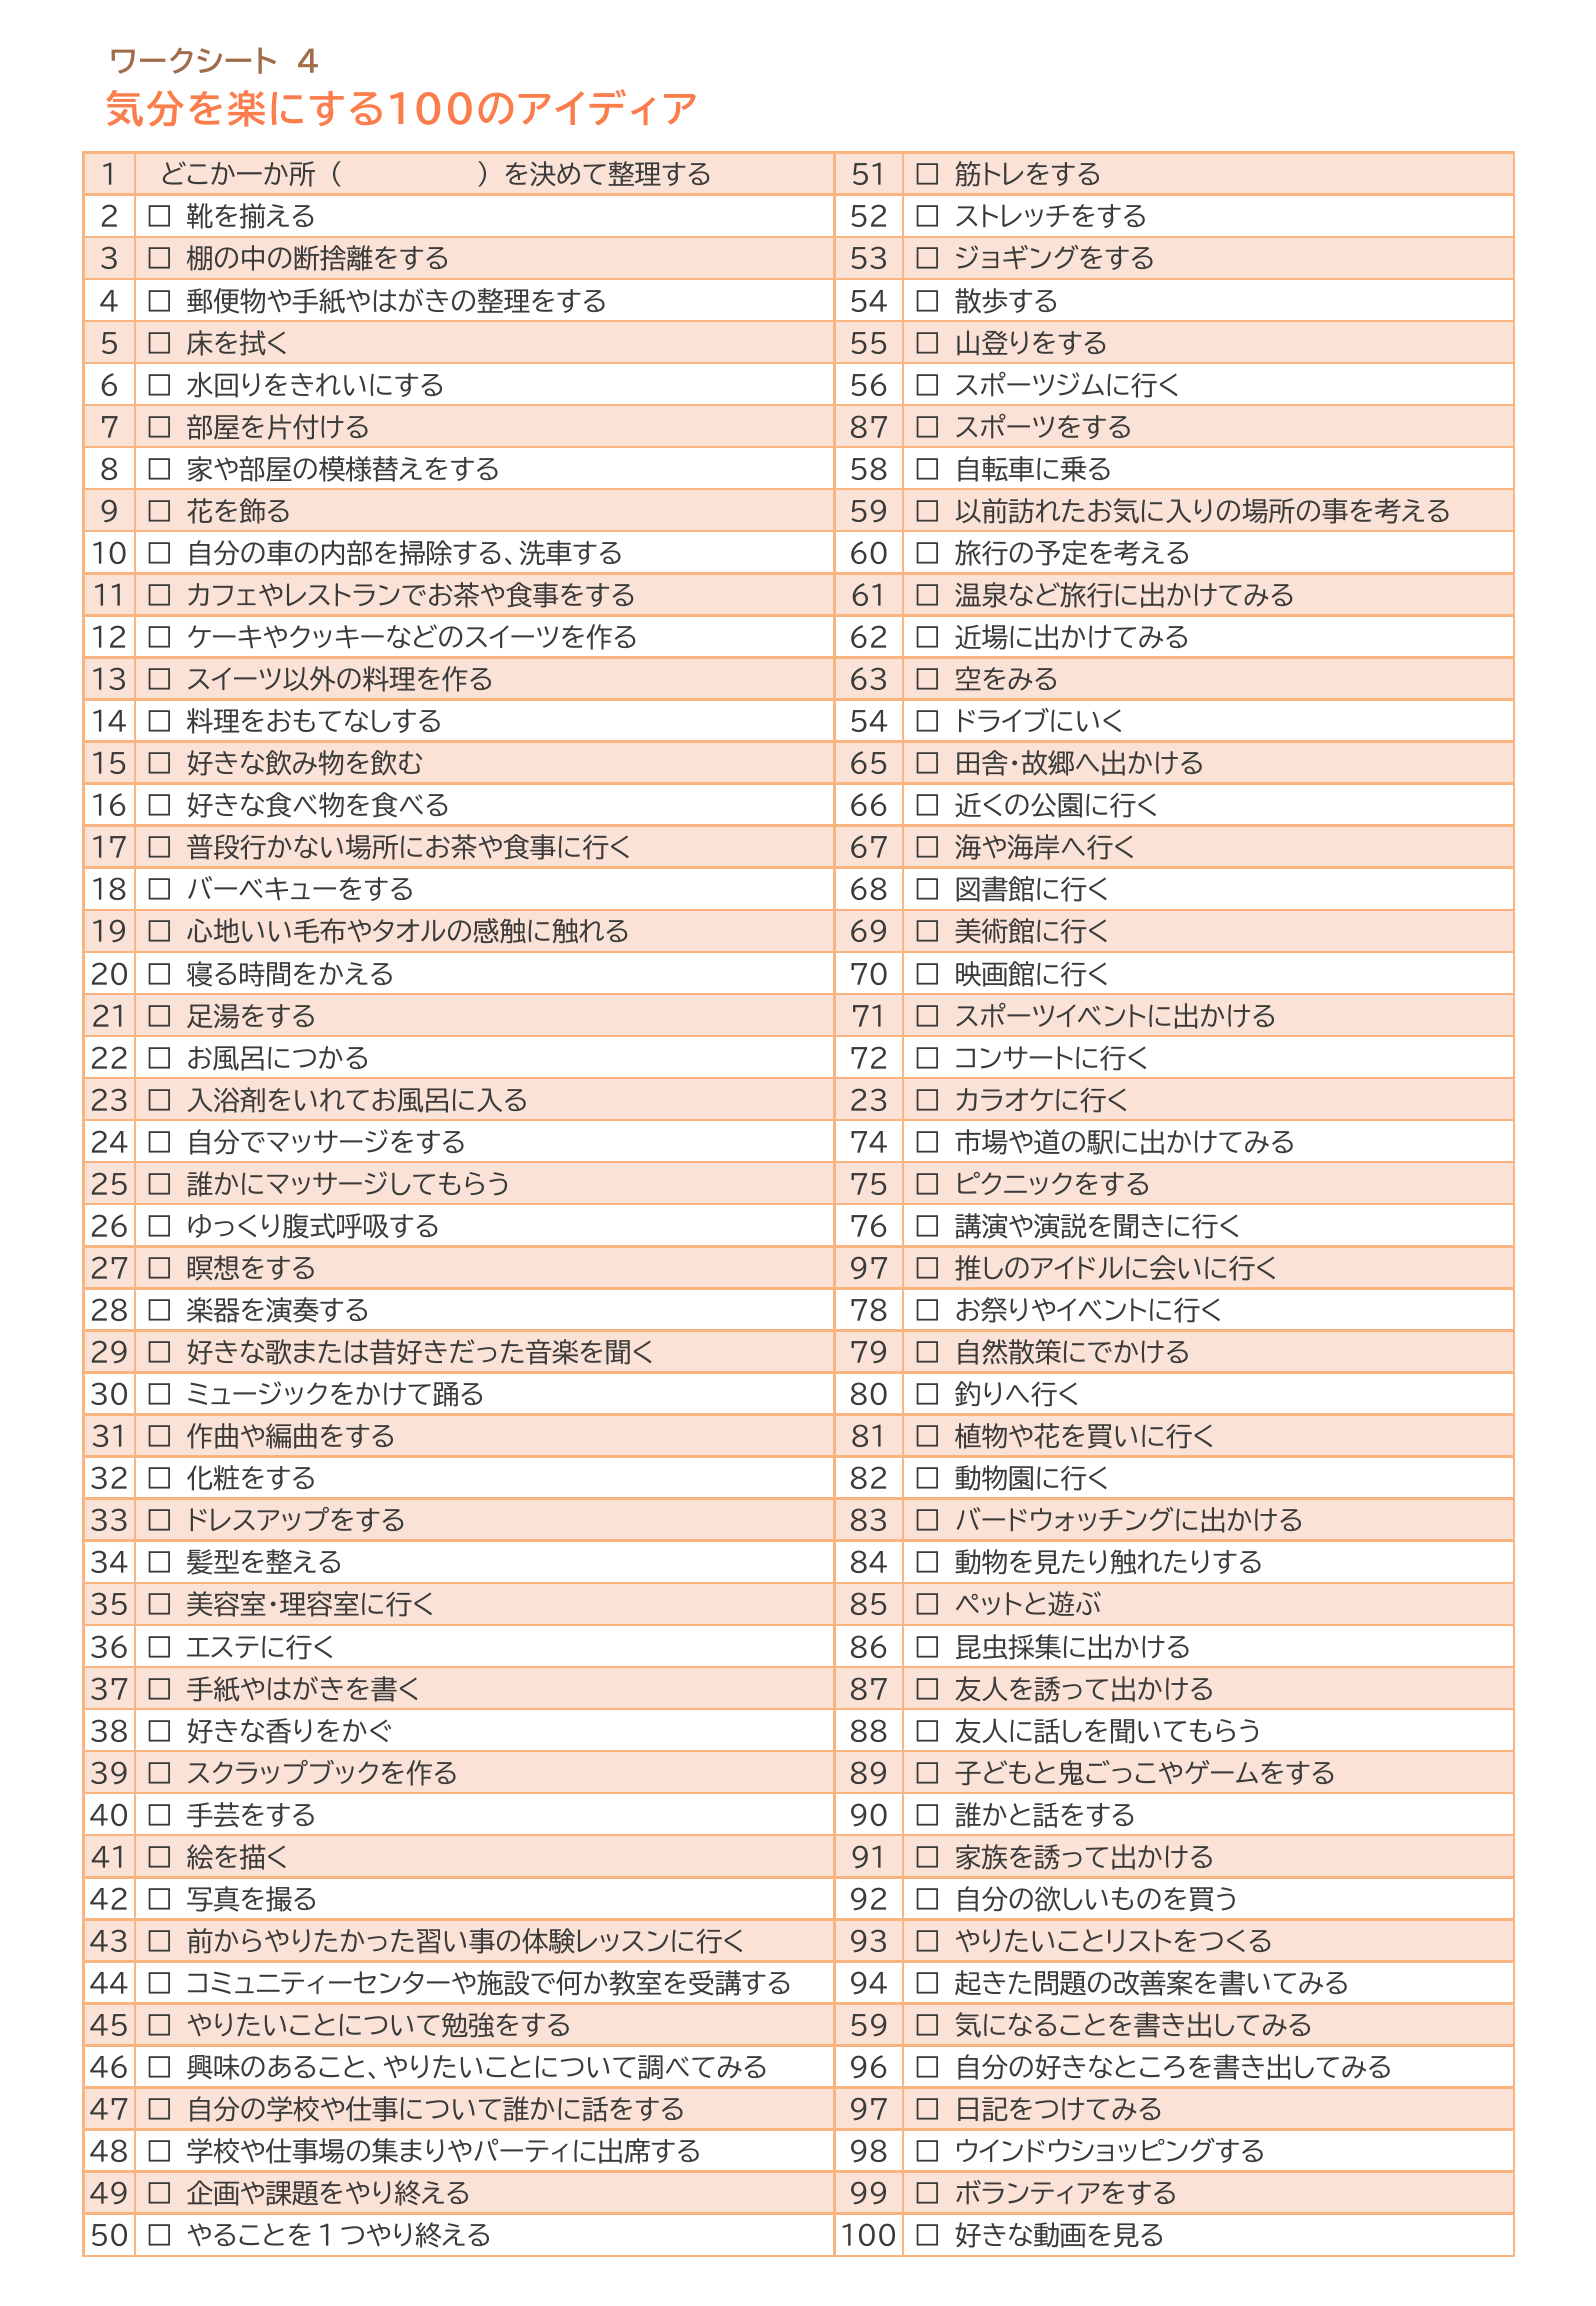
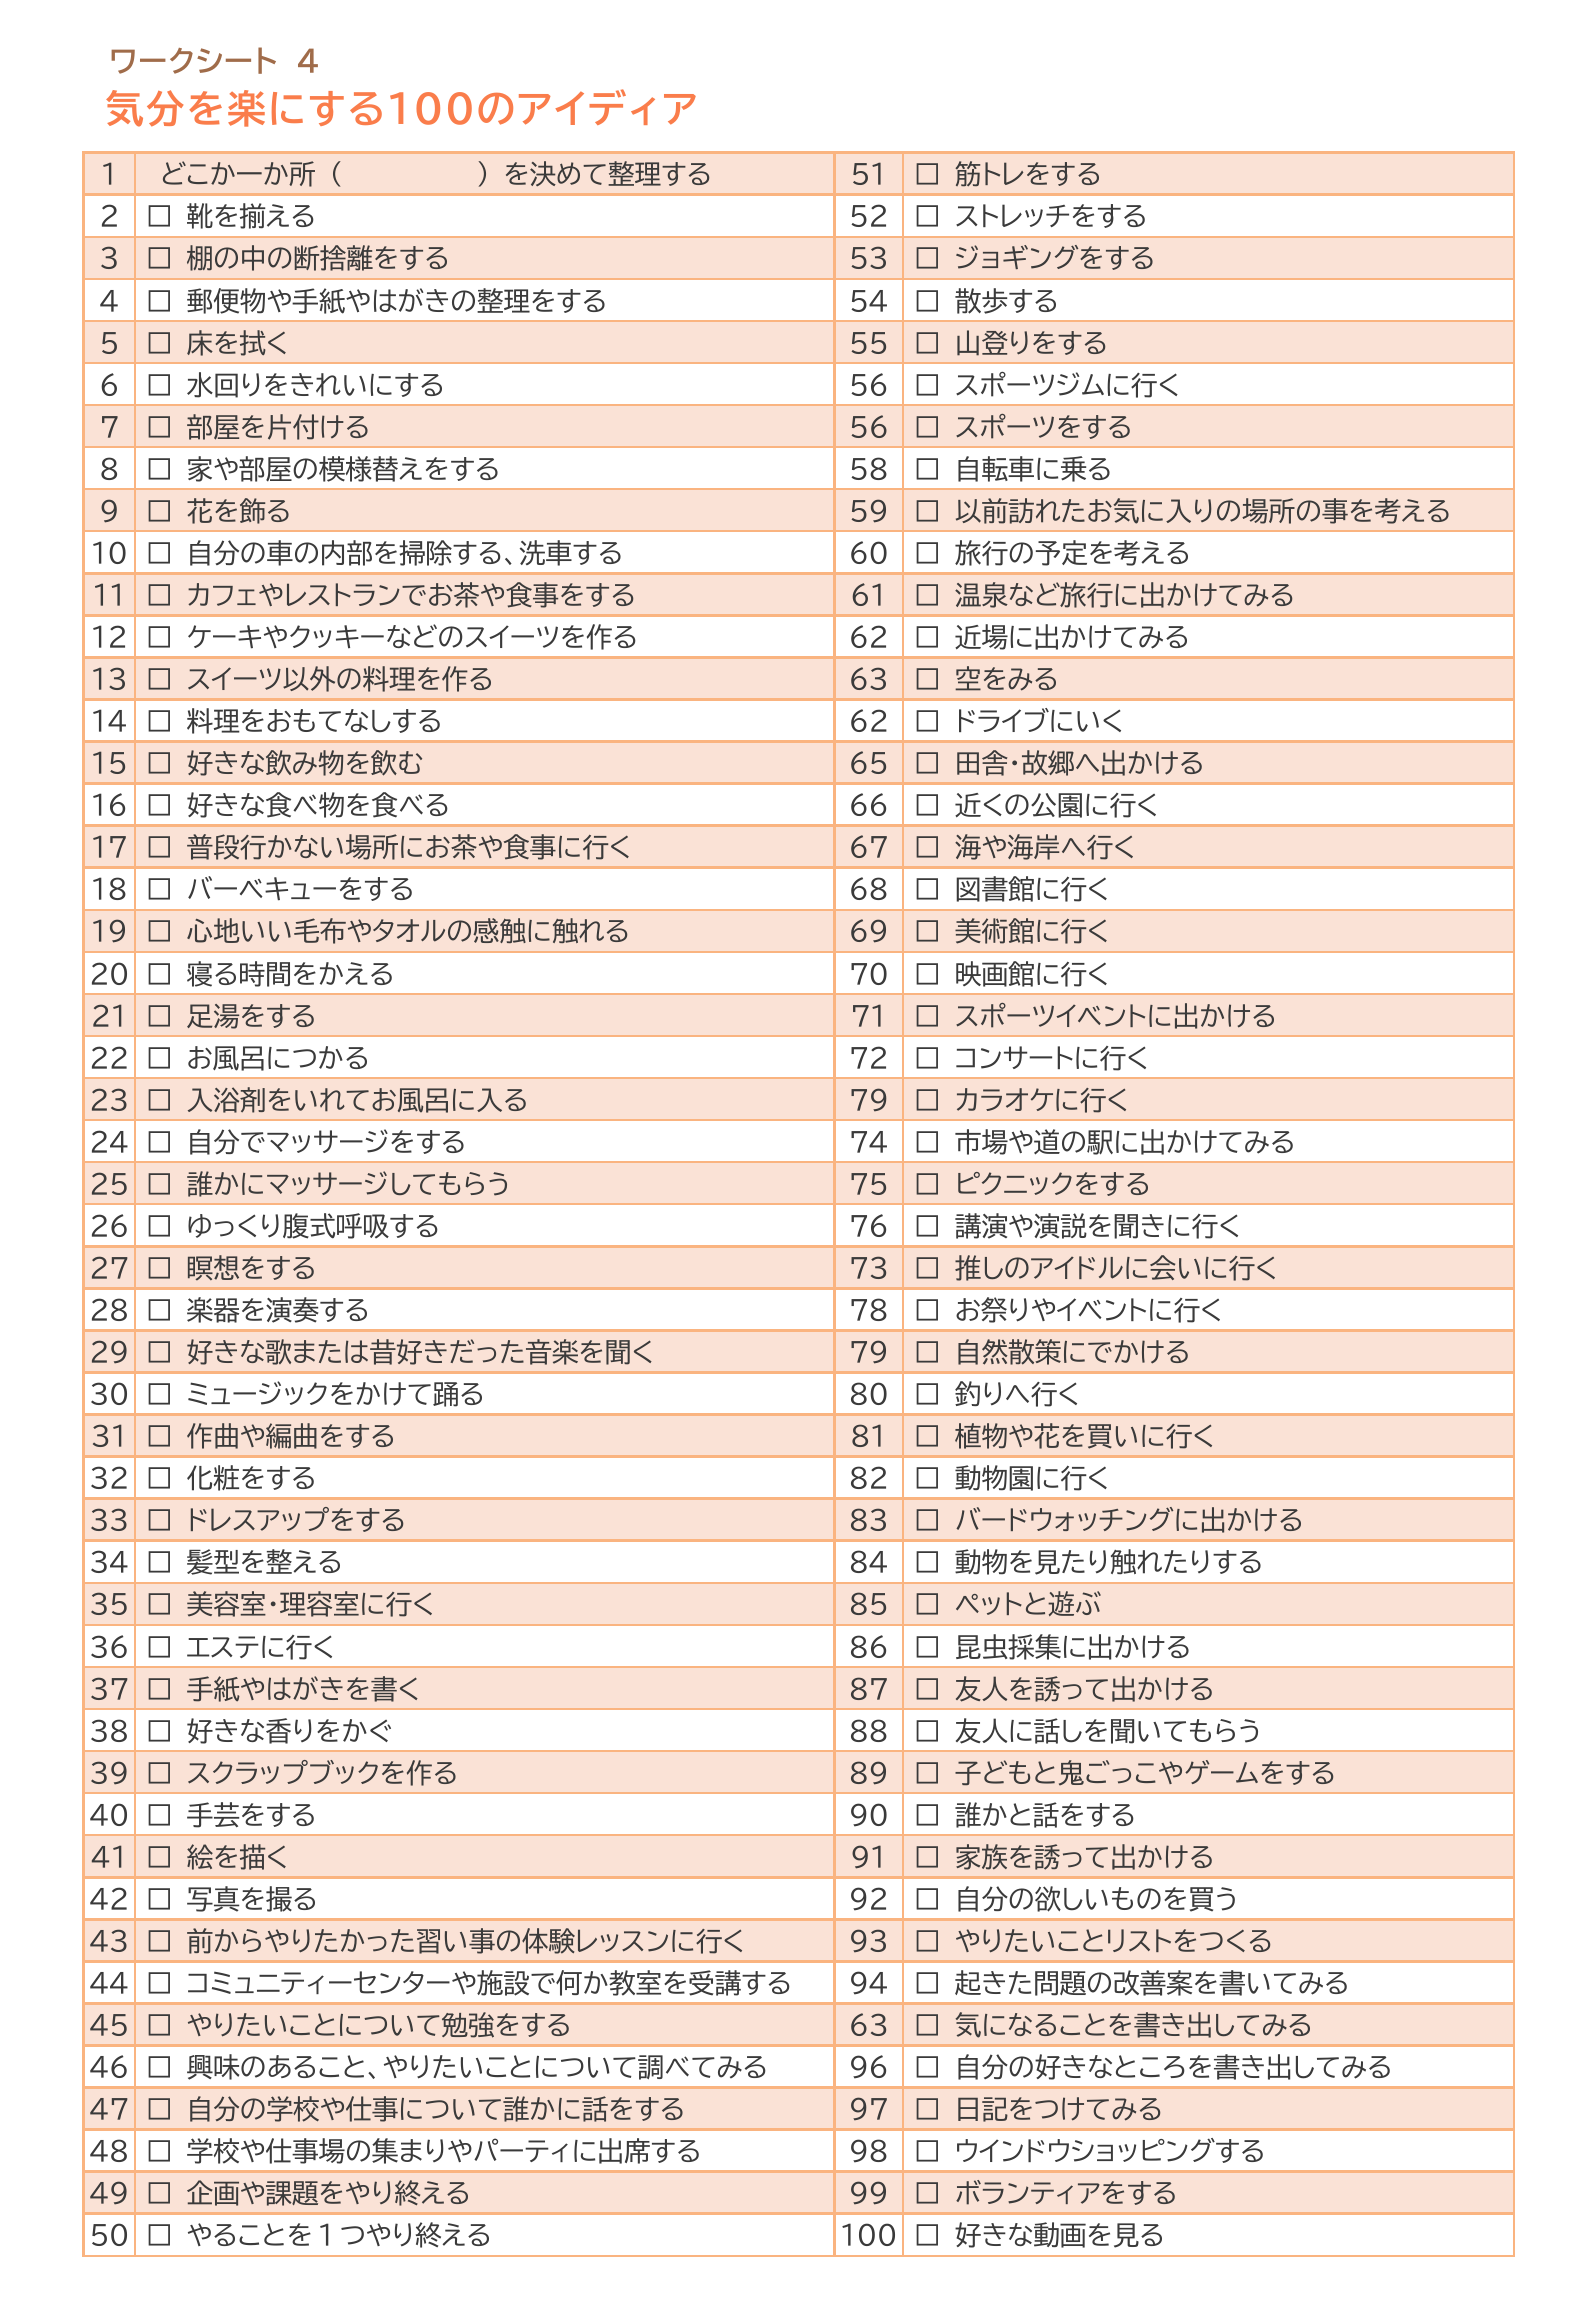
87: 87 -> 56 (869, 428)
54: 54 -> 62 (869, 723)
23: 23 -> 79 (869, 1101)
97: 97 -> 73 (869, 1270)
59: 59 -> 63 (869, 2027)
